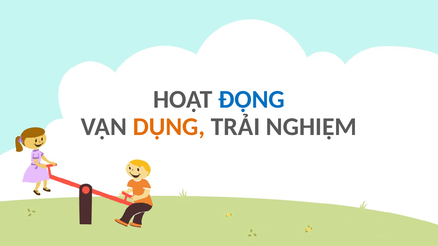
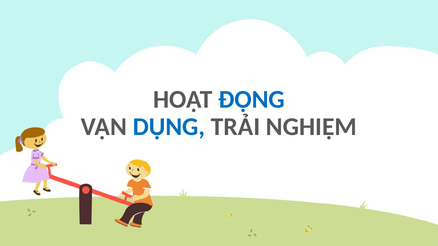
DỤNG colour: orange -> blue (169, 127)
